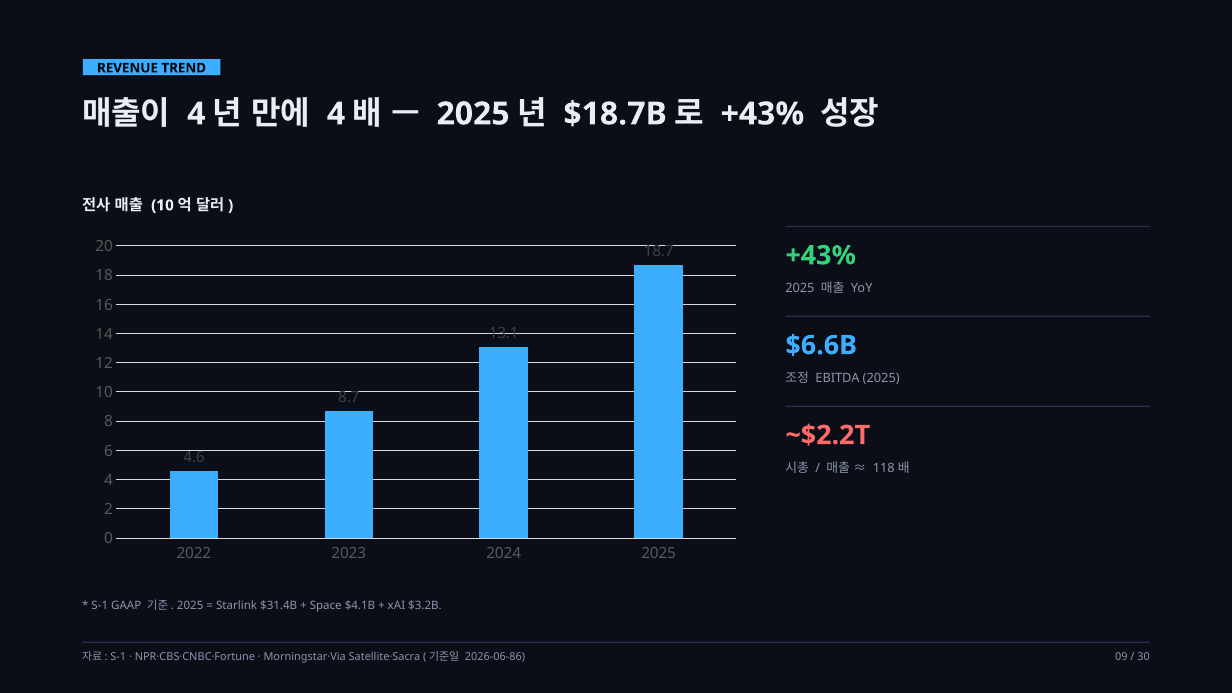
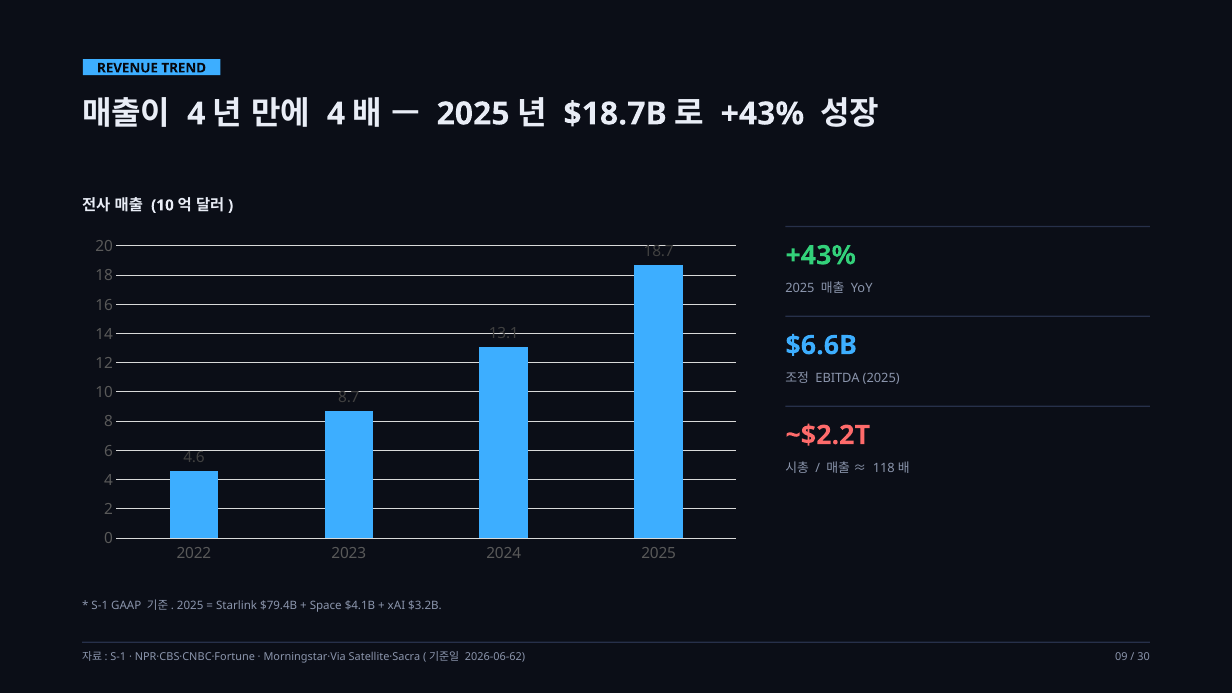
$31.4B: $31.4B -> $79.4B (279, 606)
2026-06-86: 2026-06-86 -> 2026-06-62 (495, 657)
